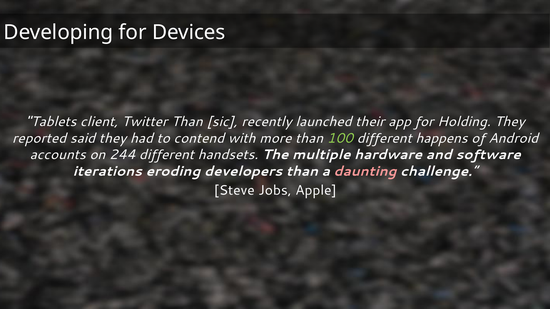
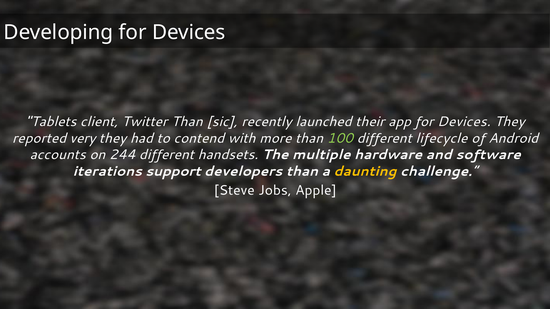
app for Holding: Holding -> Devices (464, 122)
said: said -> very (83, 138)
happens: happens -> lifecycle (442, 138)
eroding: eroding -> support (173, 171)
daunting colour: pink -> yellow (365, 171)
